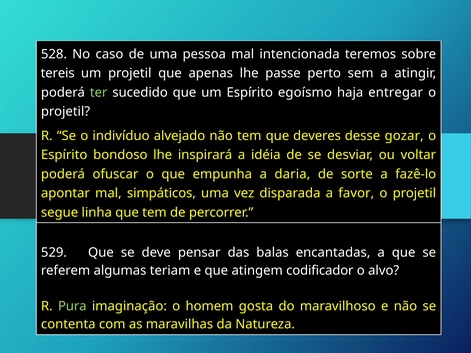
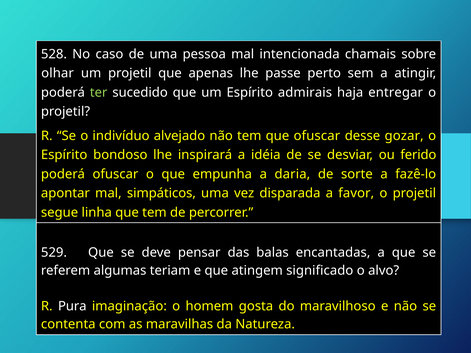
teremos: teremos -> chamais (371, 54)
tereis: tereis -> olhar (58, 73)
egoísmo: egoísmo -> admirais (305, 92)
que deveres: deveres -> ofuscar (317, 136)
voltar: voltar -> ferido (418, 155)
codificador: codificador -> significado (320, 271)
Pura colour: light green -> white (72, 306)
